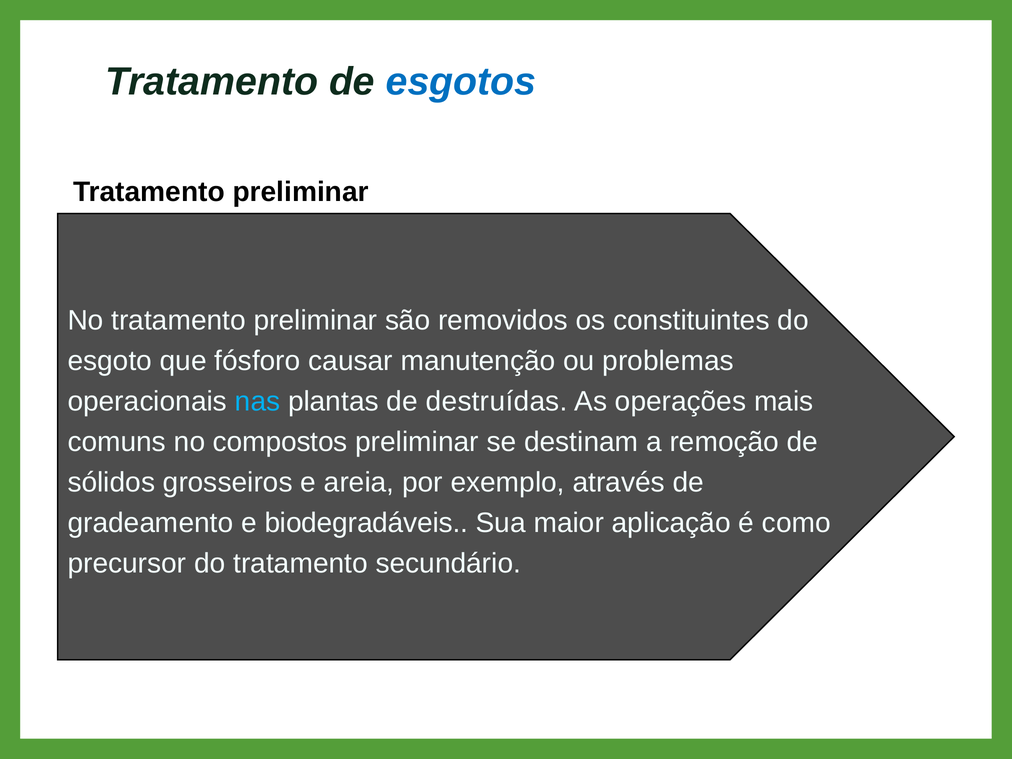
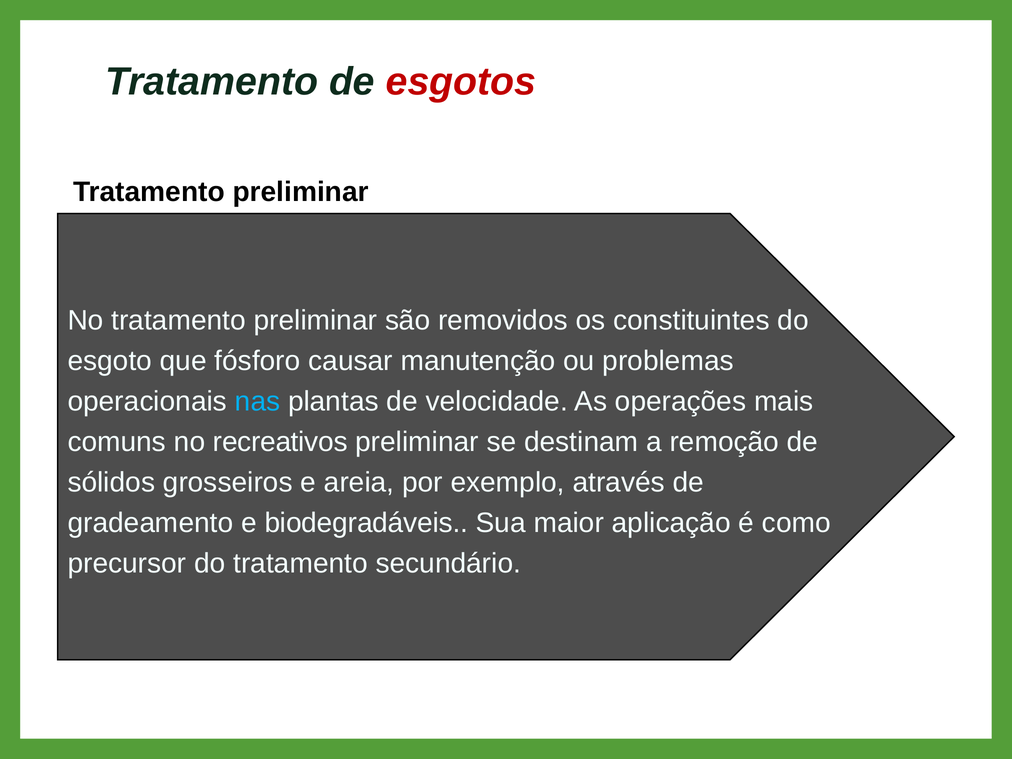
esgotos colour: blue -> red (461, 82)
destruídas: destruídas -> velocidade (497, 401)
compostos: compostos -> recreativos (280, 442)
